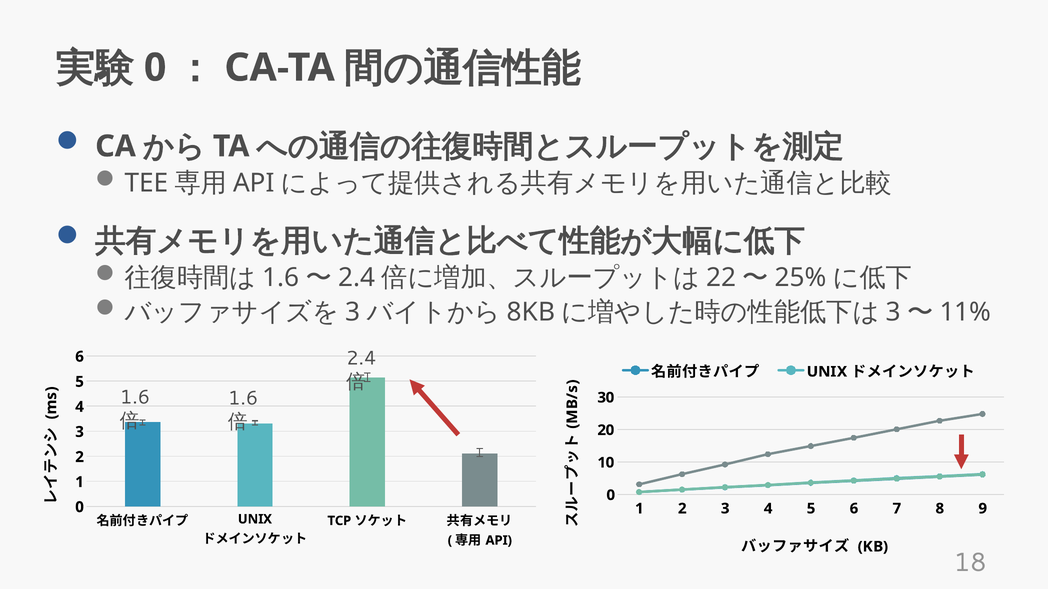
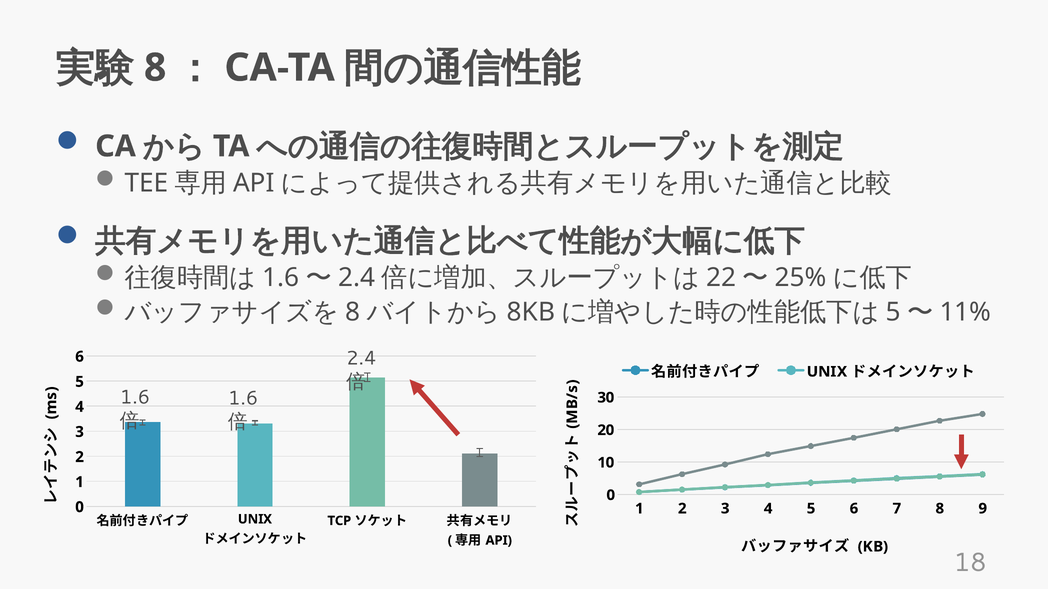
0: 0 -> 8 (155, 68)
3: 3 -> 8 (353, 312)
3: 3 -> 5 (893, 312)
